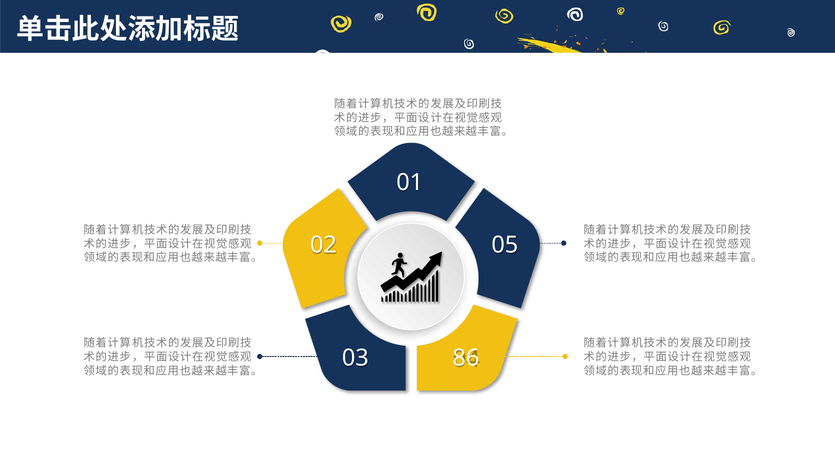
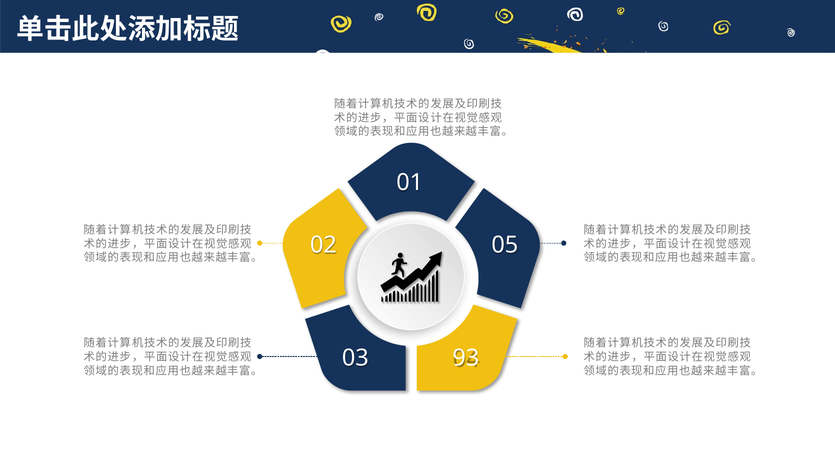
86: 86 -> 93 (466, 358)
